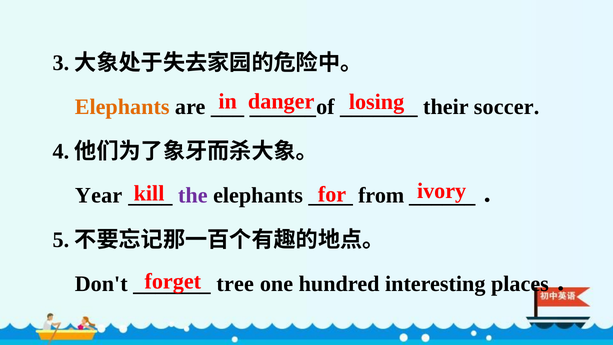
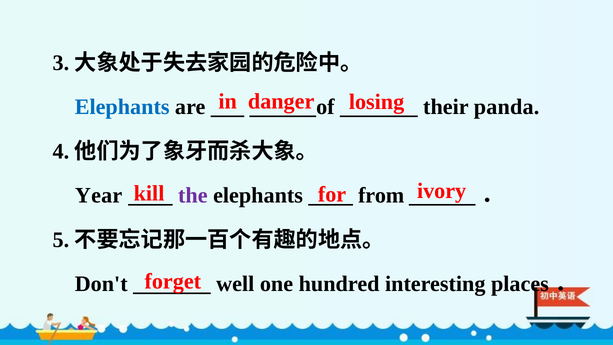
Elephants colour: orange -> blue (122, 107)
soccer: soccer -> panda (507, 107)
tree: tree -> well (235, 284)
